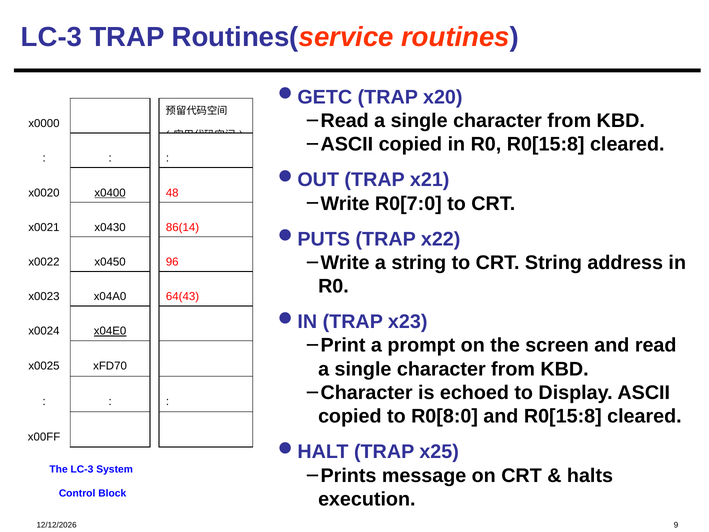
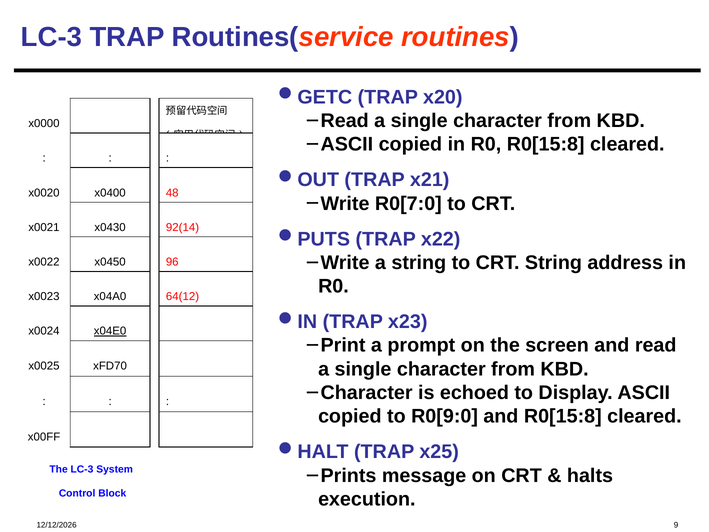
x0400 underline: present -> none (110, 193)
86(14: 86(14 -> 92(14 (183, 227)
64(43: 64(43 -> 64(12 (183, 296)
R0[8:0: R0[8:0 -> R0[9:0 (445, 416)
